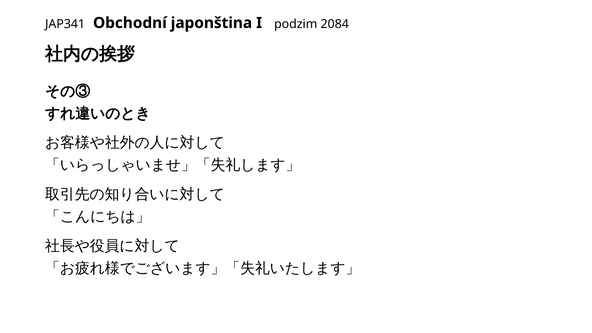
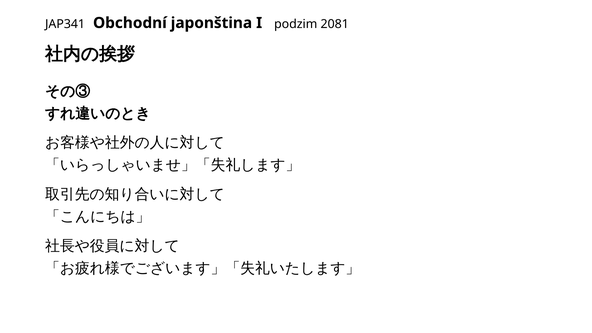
2084: 2084 -> 2081 (335, 24)
